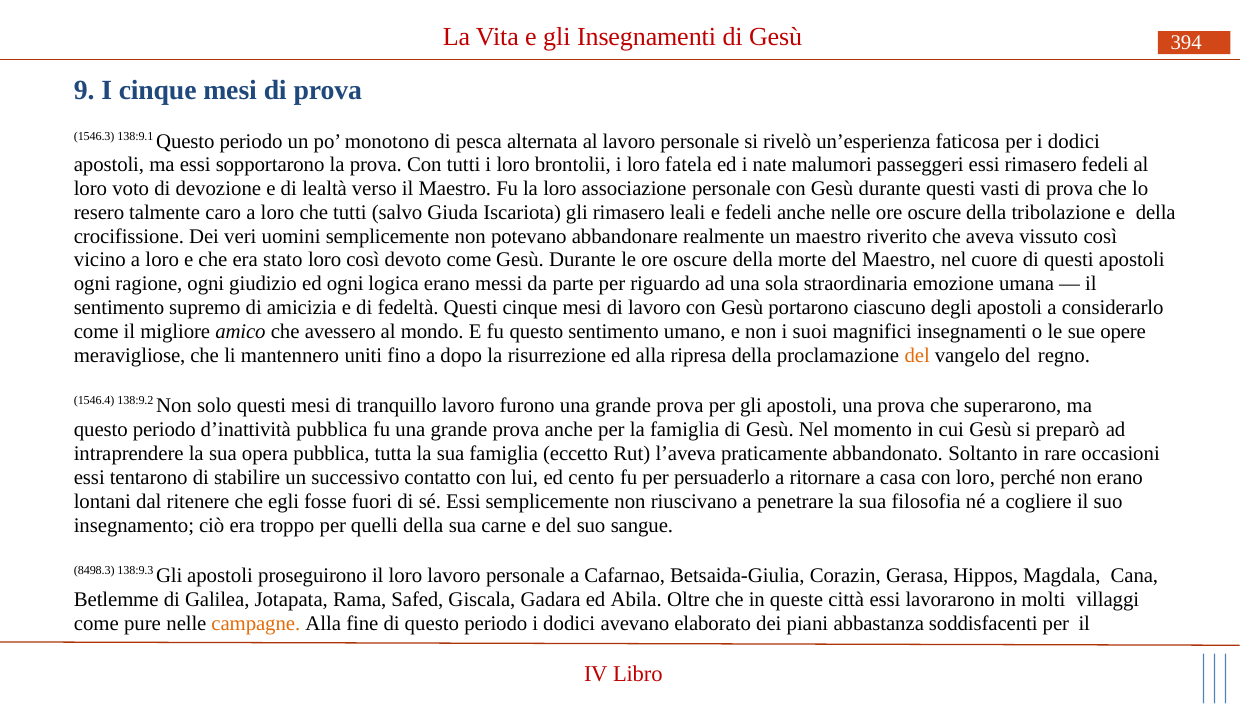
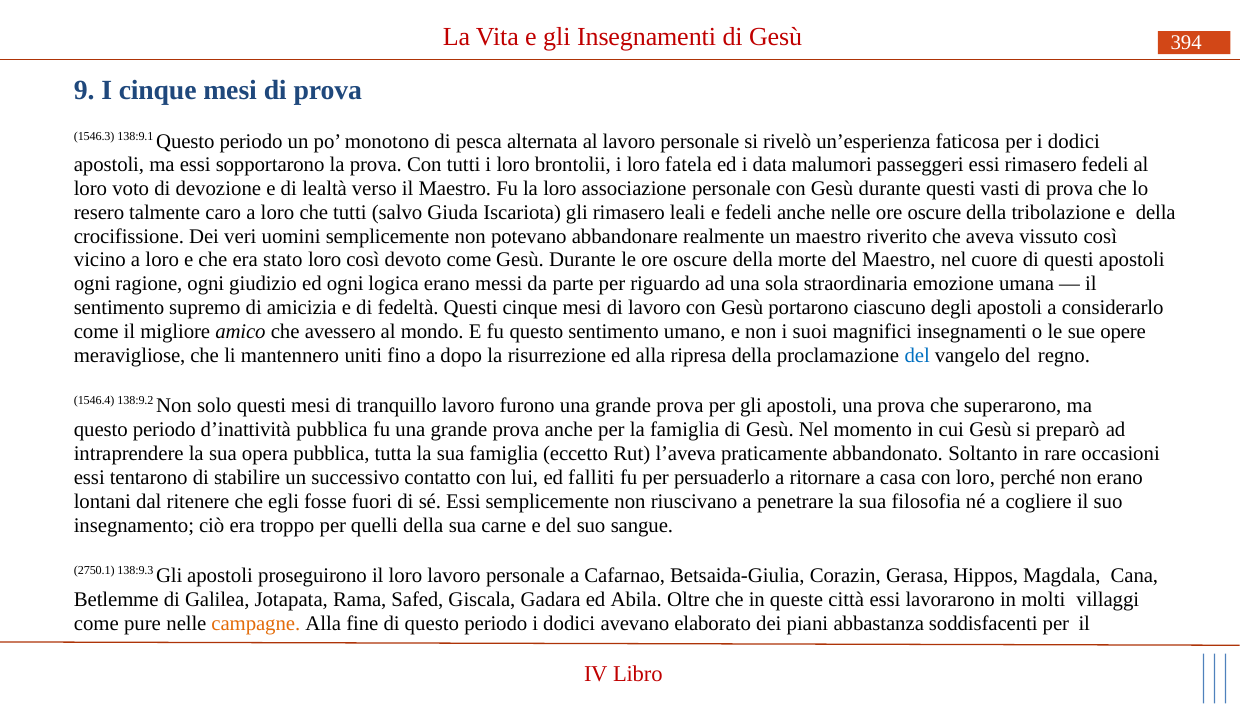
nate: nate -> data (770, 165)
del colour: orange -> blue (917, 355)
cento: cento -> falliti (591, 478)
8498.3: 8498.3 -> 2750.1 (94, 570)
